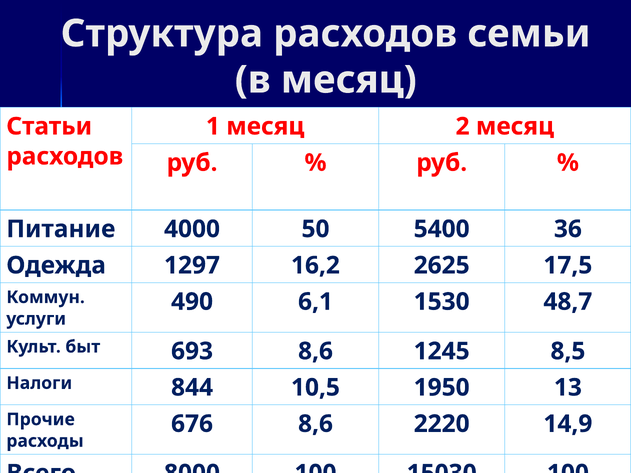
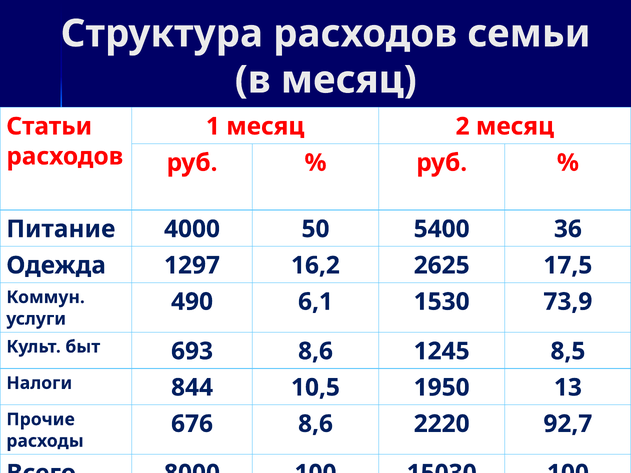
48,7: 48,7 -> 73,9 (568, 302)
14,9: 14,9 -> 92,7 (568, 424)
